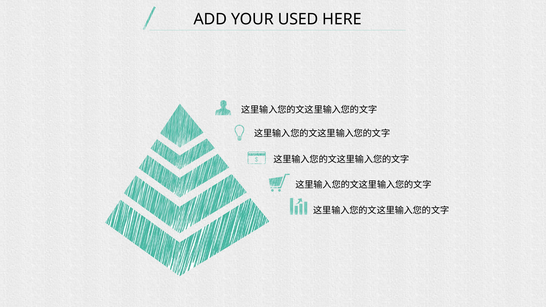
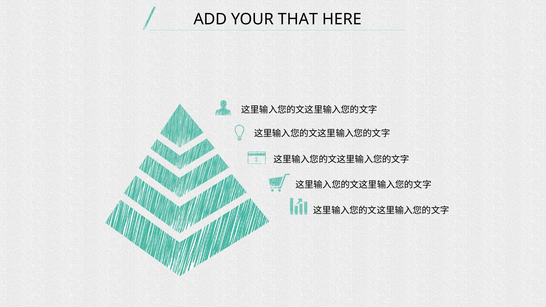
USED: USED -> THAT (298, 19)
